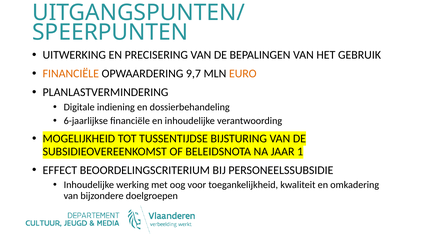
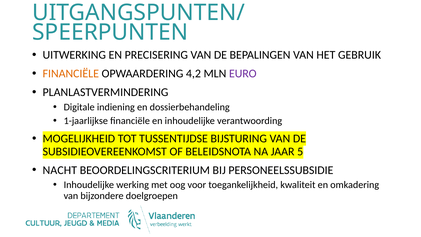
9,7: 9,7 -> 4,2 (193, 74)
EURO colour: orange -> purple (243, 74)
6-jaarlijkse: 6-jaarlijkse -> 1-jaarlijkse (86, 121)
1: 1 -> 5 (300, 151)
EFFECT: EFFECT -> NACHT (60, 170)
